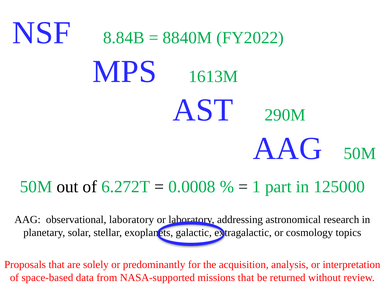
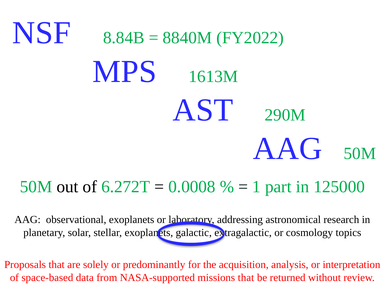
observational laboratory: laboratory -> exoplanets (132, 219)
